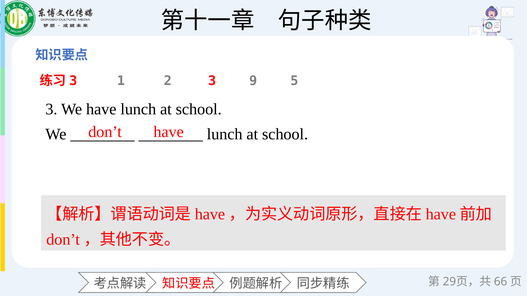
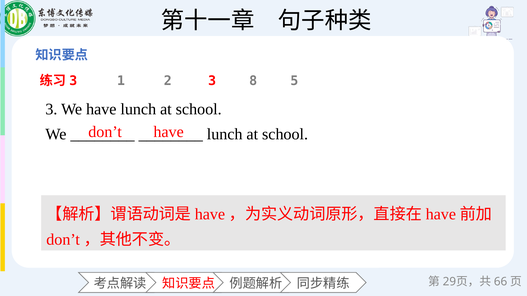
9: 9 -> 8 (253, 81)
